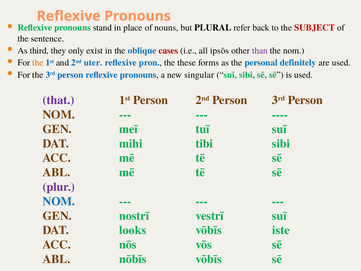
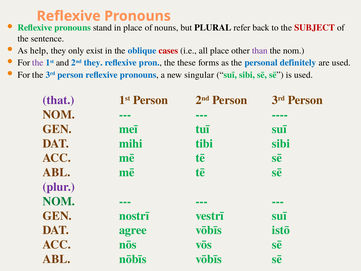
third: third -> help (39, 51)
all ipsōs: ipsōs -> place (220, 51)
the colour: orange -> purple (38, 63)
2nd uter: uter -> they (93, 63)
NOM colour: blue -> green (59, 201)
looks: looks -> agree (133, 230)
iste: iste -> istō (281, 230)
